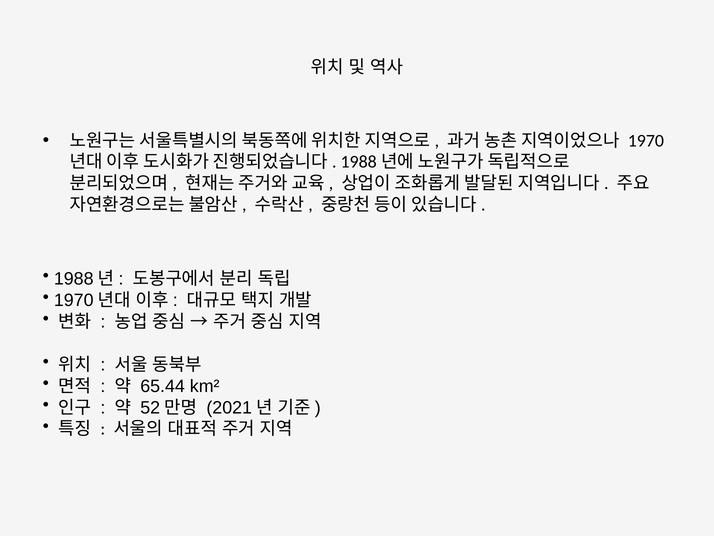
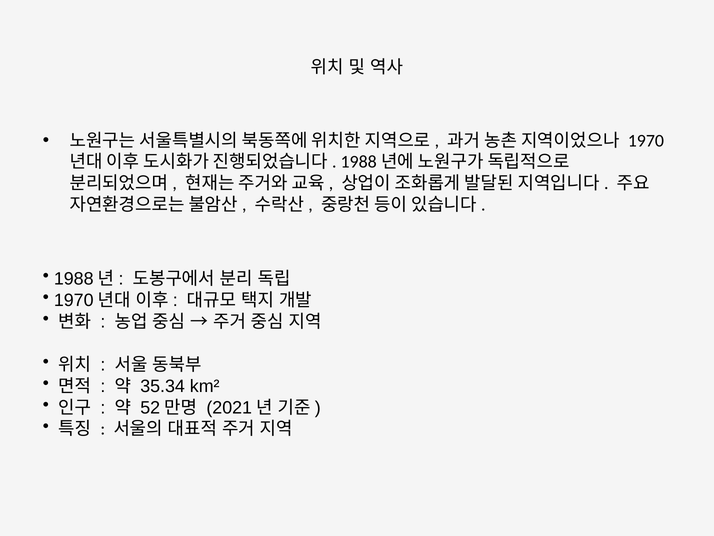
65.44: 65.44 -> 35.34 (163, 386)
